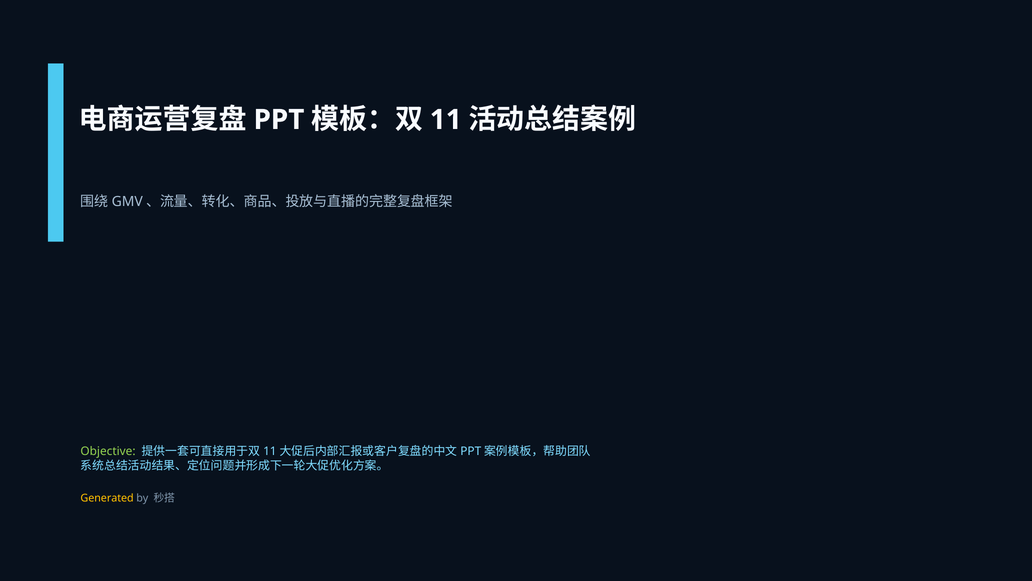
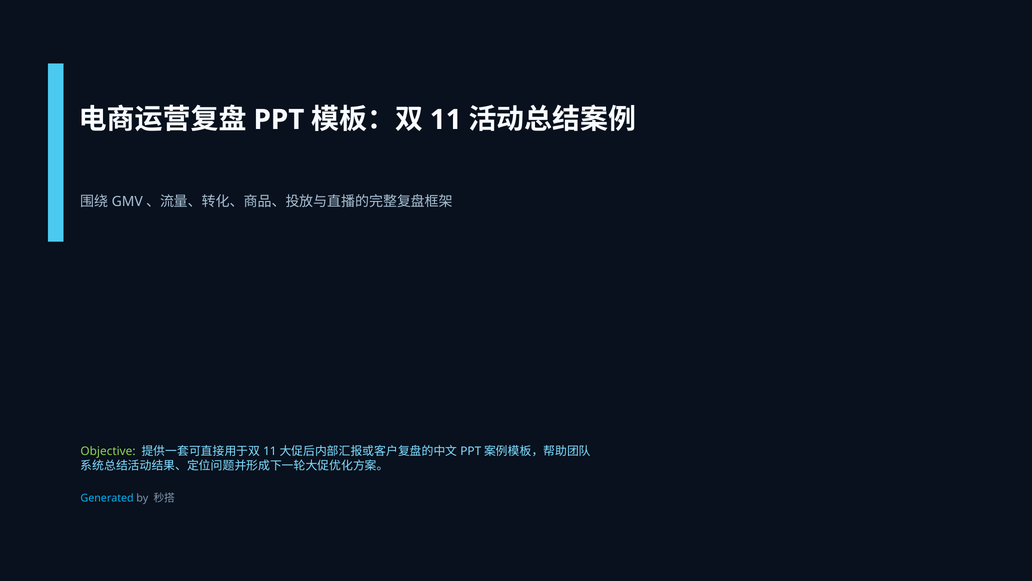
Generated colour: yellow -> light blue (107, 498)
